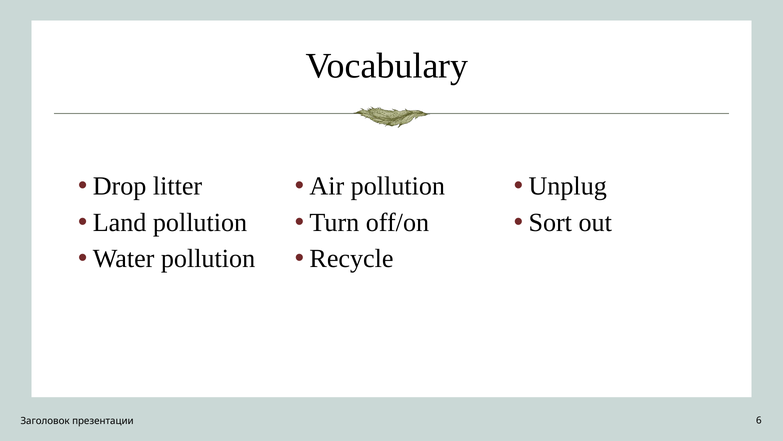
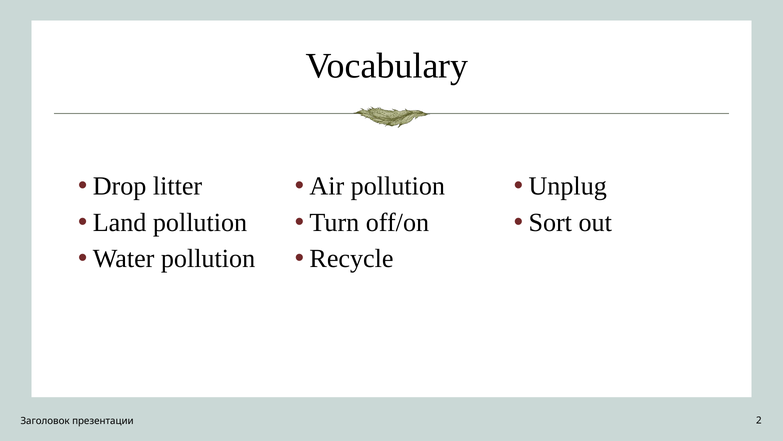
6: 6 -> 2 (759, 420)
